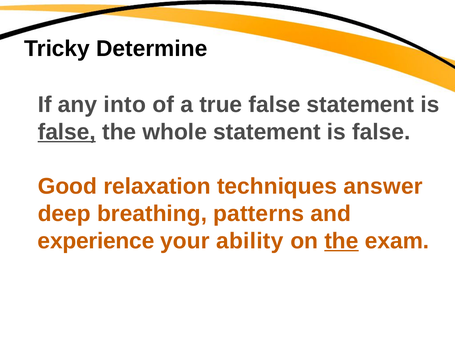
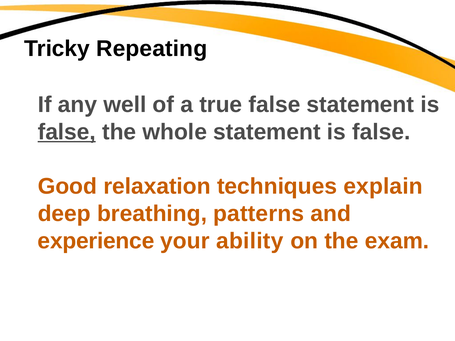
Determine: Determine -> Repeating (152, 49)
into: into -> well (125, 105)
answer: answer -> explain (383, 187)
the underline: present -> none (341, 241)
